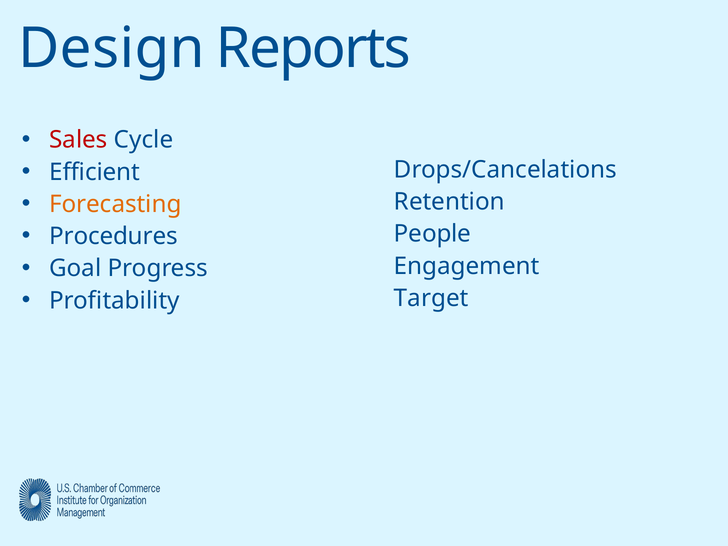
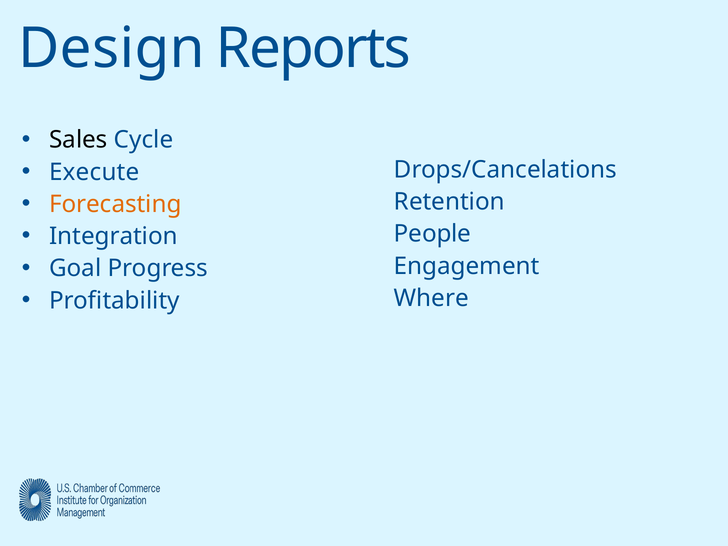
Sales colour: red -> black (78, 140)
Efficient: Efficient -> Execute (94, 172)
Procedures: Procedures -> Integration (113, 236)
Target: Target -> Where (431, 298)
